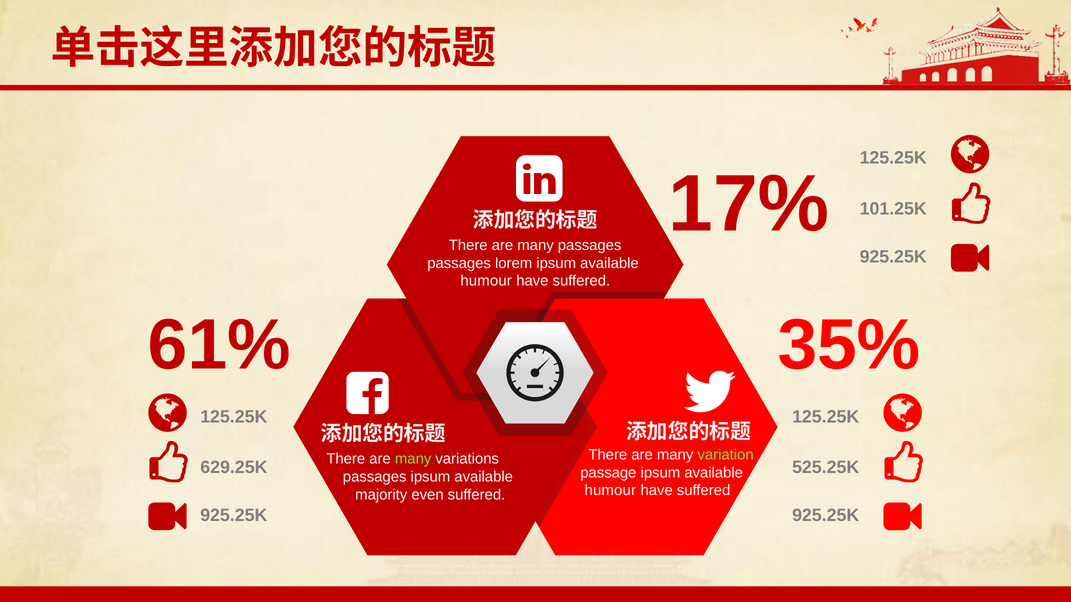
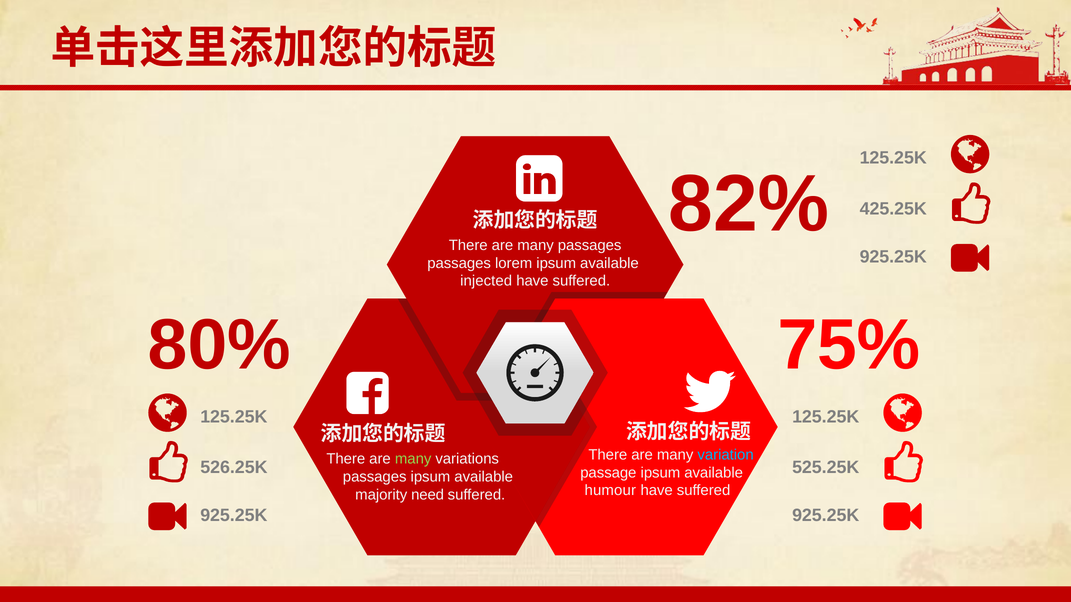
17%: 17% -> 82% (749, 204)
101.25K: 101.25K -> 425.25K (893, 209)
humour: humour -> injected (486, 281)
61%: 61% -> 80% (219, 346)
35%: 35% -> 75% (849, 346)
variation colour: light green -> light blue (726, 455)
629.25K: 629.25K -> 526.25K (234, 468)
even: even -> need (428, 495)
